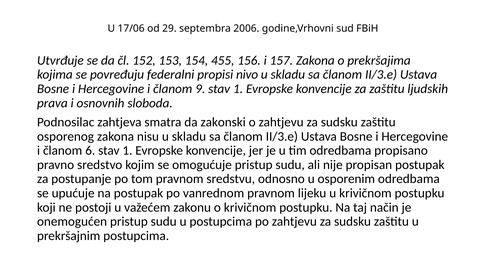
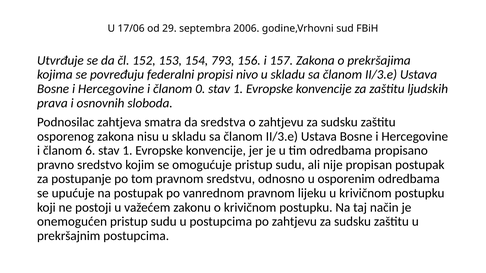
455: 455 -> 793 (223, 61)
9: 9 -> 0 (200, 89)
zakonski: zakonski -> sredstva (223, 122)
